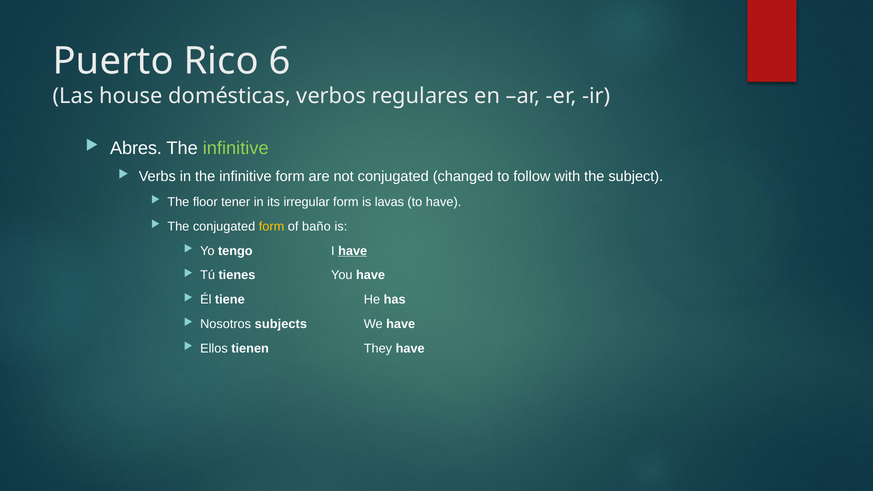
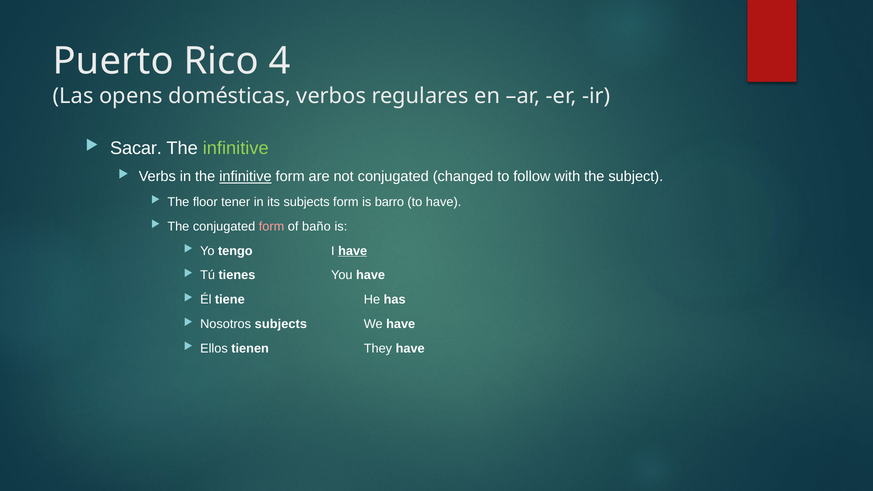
6: 6 -> 4 (279, 61)
house: house -> opens (131, 96)
Abres: Abres -> Sacar (136, 148)
infinitive underline: none -> present (245, 177)
its irregular: irregular -> subjects (307, 202)
lavas: lavas -> barro (389, 202)
form colour: yellow -> pink (272, 226)
